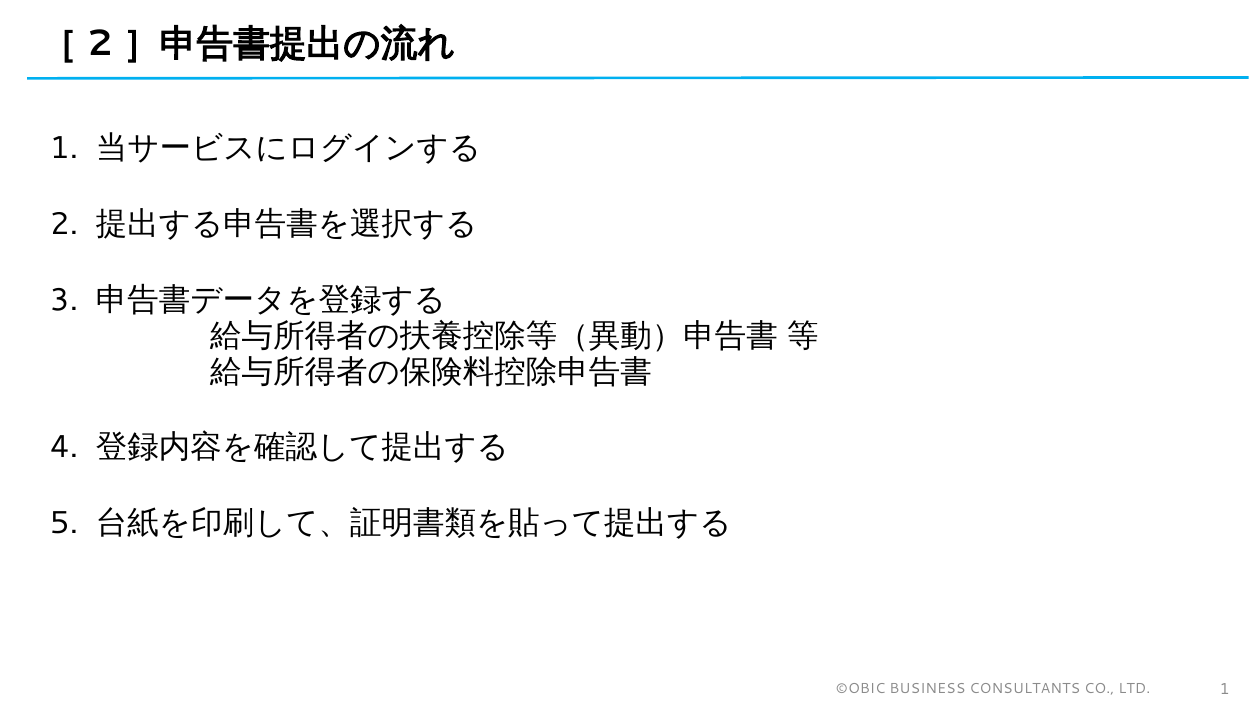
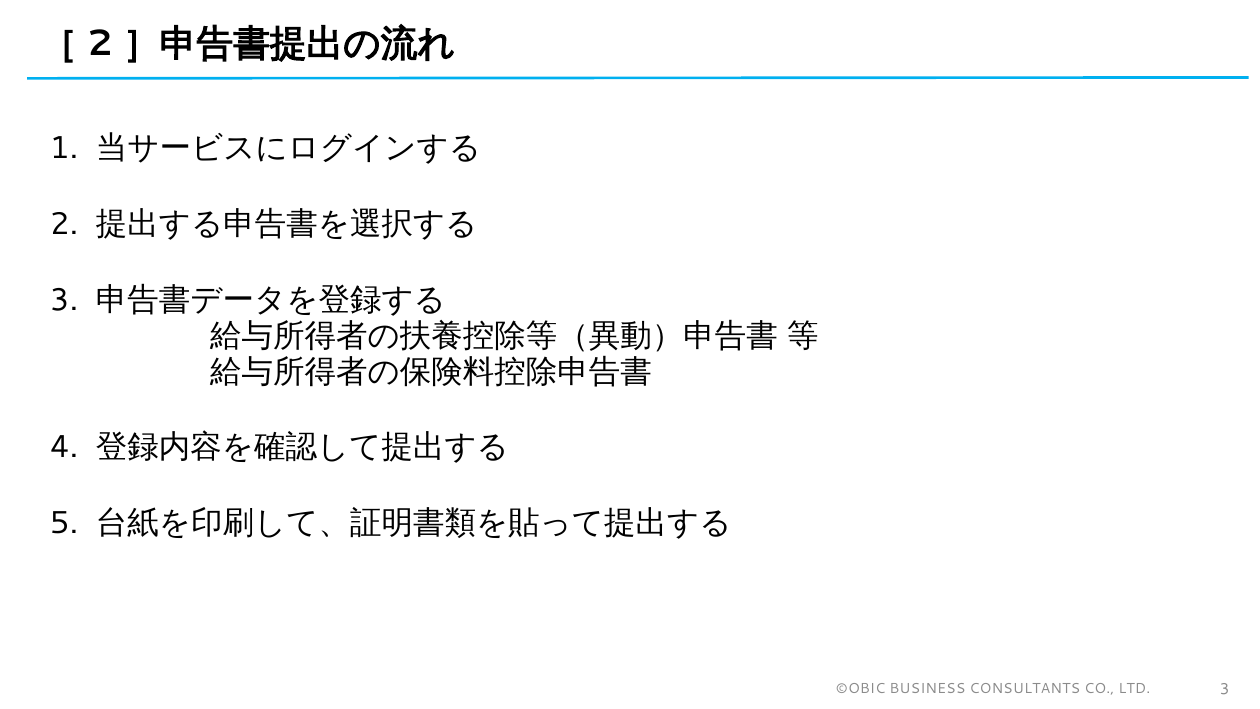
LTD 1: 1 -> 3 (1225, 689)
